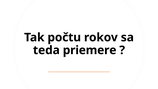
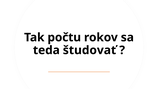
priemere: priemere -> študovať (89, 50)
